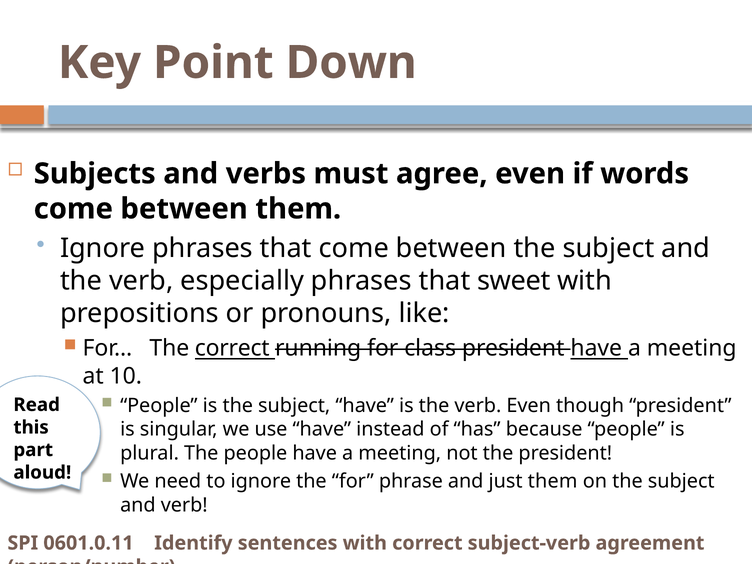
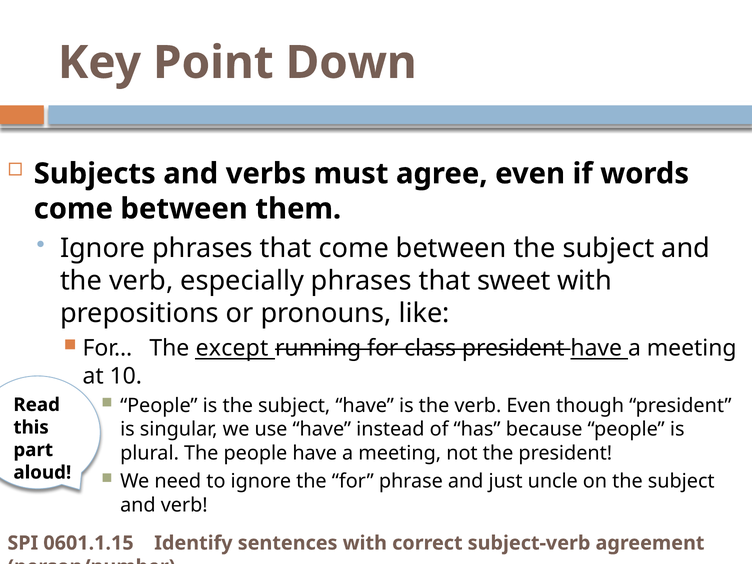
The correct: correct -> except (232, 348)
just them: them -> uncle (553, 481)
0601.0.11: 0601.0.11 -> 0601.1.15 (88, 543)
